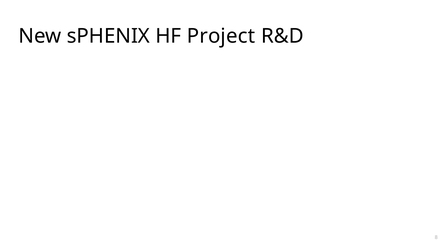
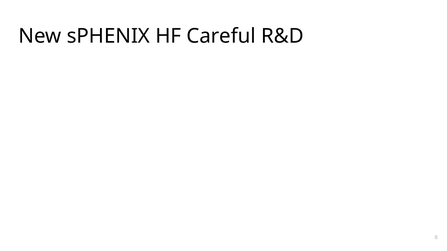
Project: Project -> Careful (221, 36)
